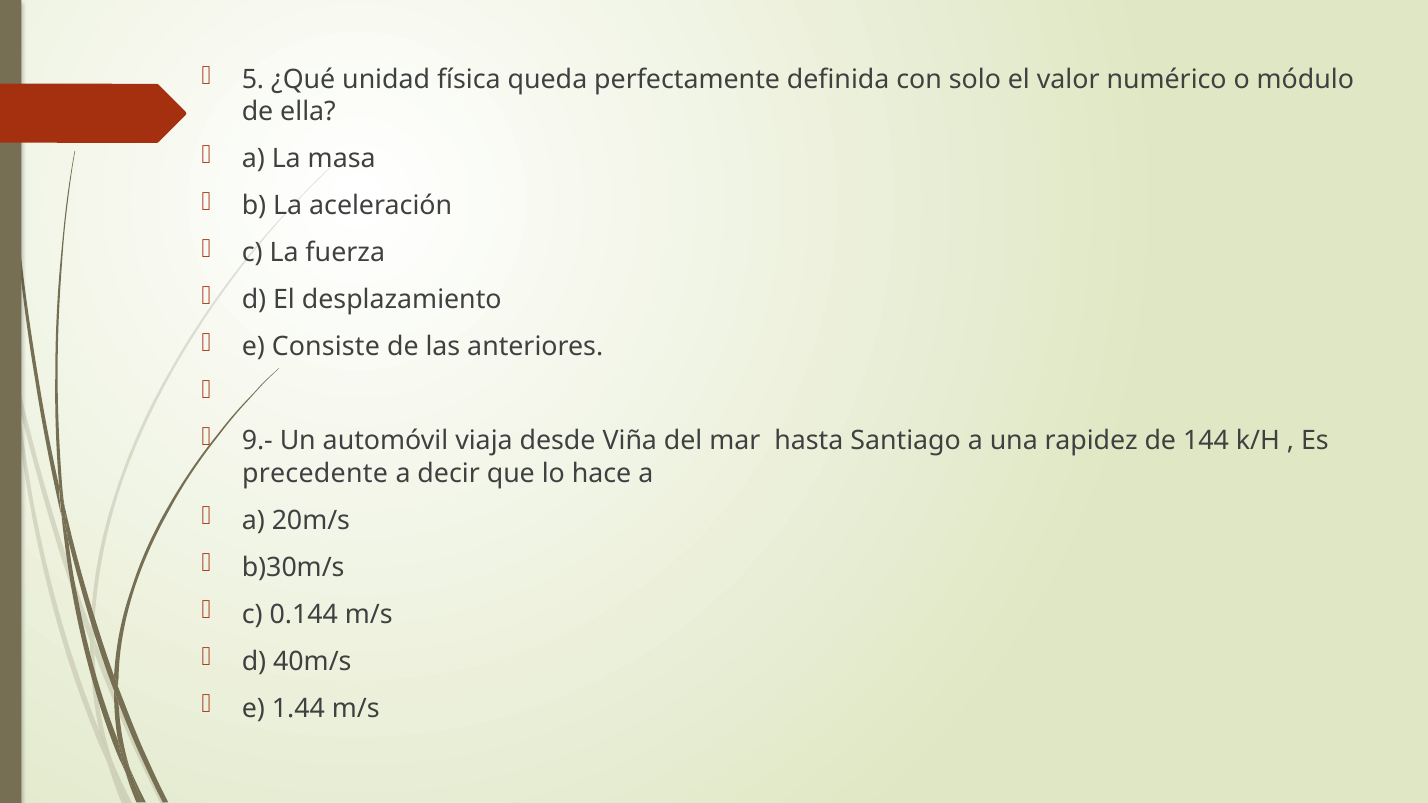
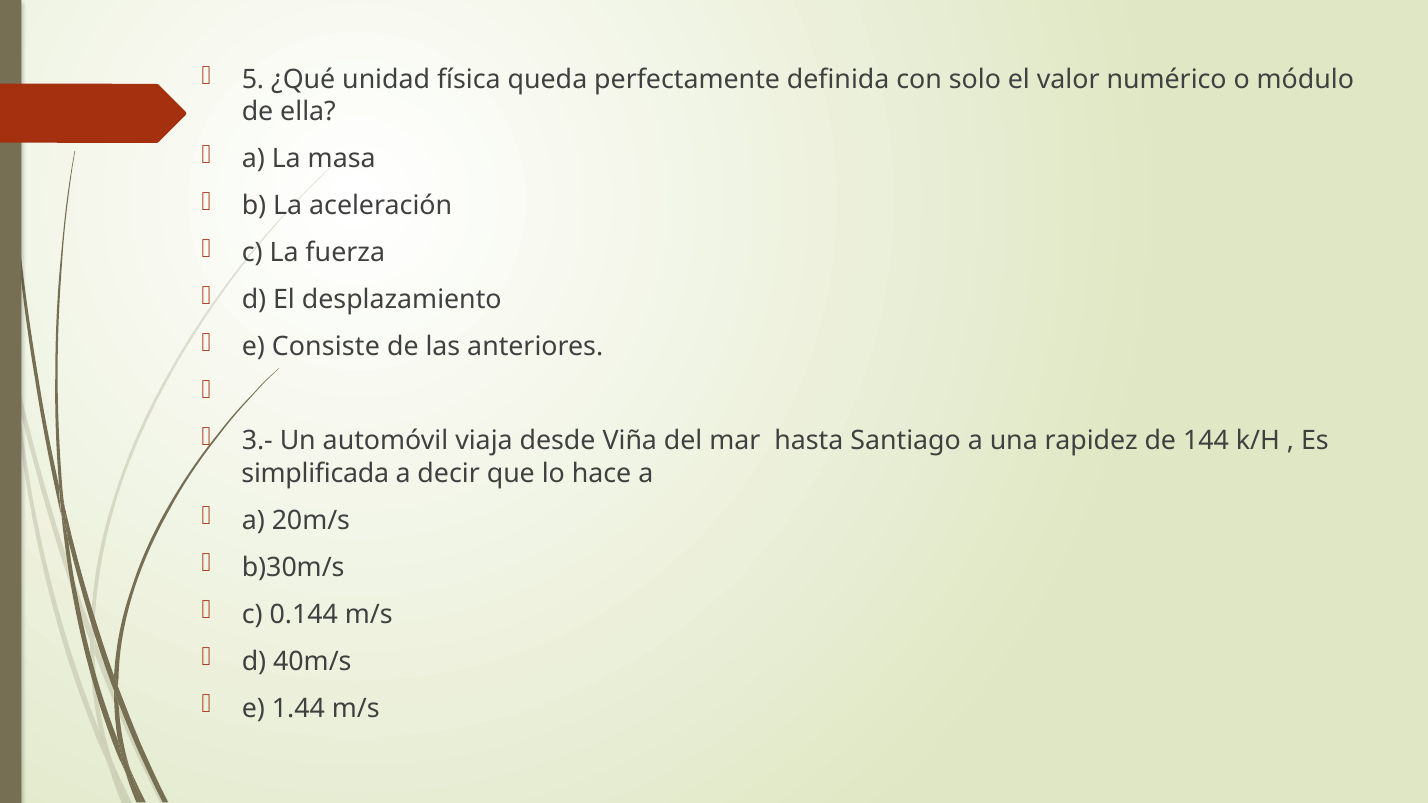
9.-: 9.- -> 3.- (257, 441)
precedente: precedente -> simplificada (315, 473)
